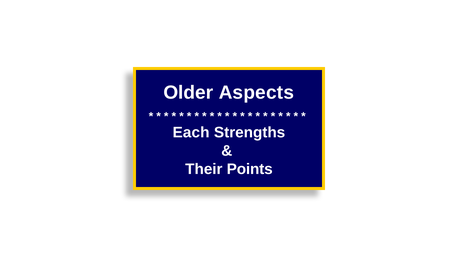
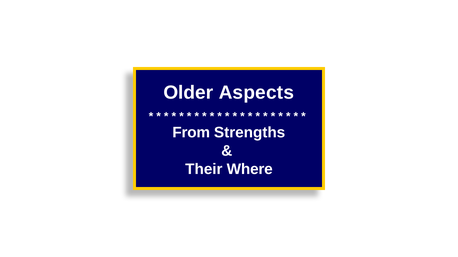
Each: Each -> From (191, 133)
Points: Points -> Where (250, 170)
